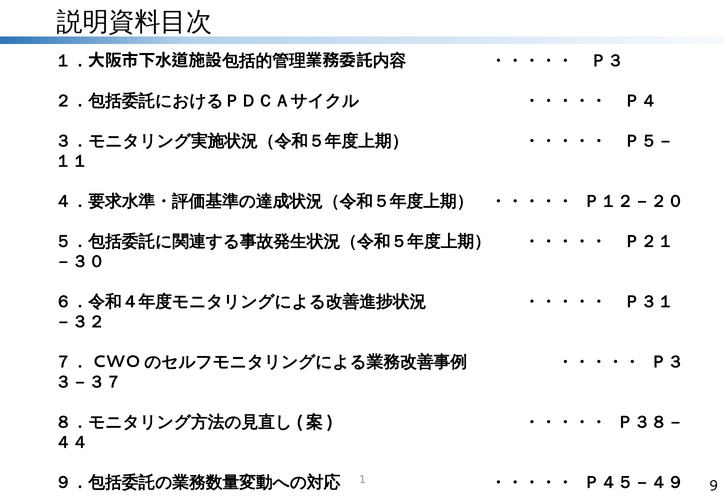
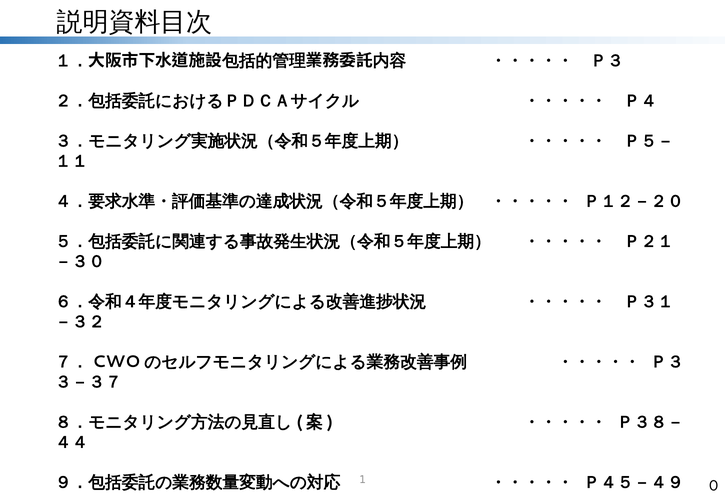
9: 9 -> 0 (714, 486)
